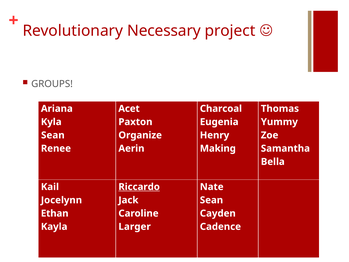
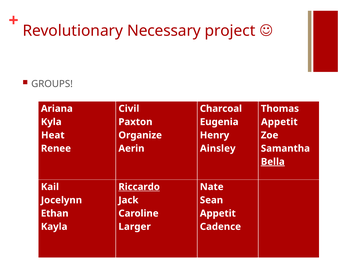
Acet: Acet -> Civil (129, 109)
Yummy: Yummy -> Appetit (279, 122)
Sean: Sean -> Heat (53, 135)
Making: Making -> Ainsley (218, 148)
Bella underline: none -> present (273, 162)
Cayden: Cayden -> Appetit (218, 213)
